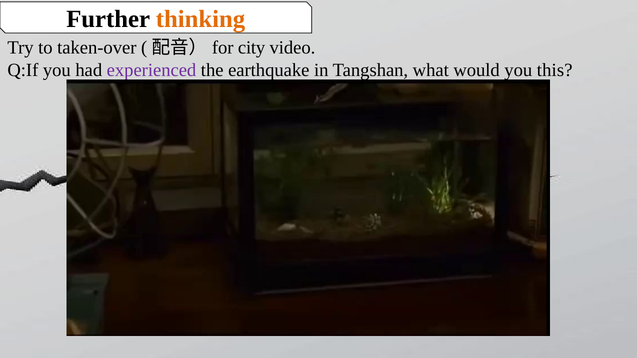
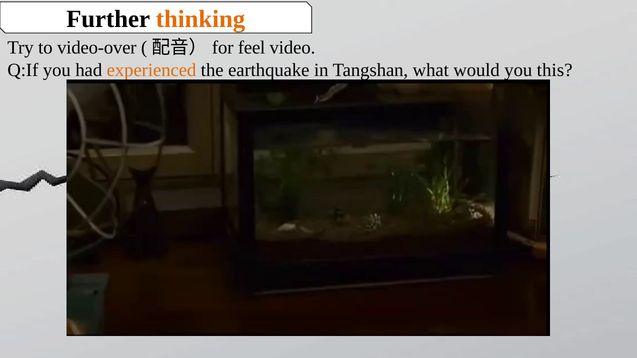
taken-over: taken-over -> video-over (97, 48)
city: city -> feel (252, 48)
experienced colour: purple -> orange (152, 70)
